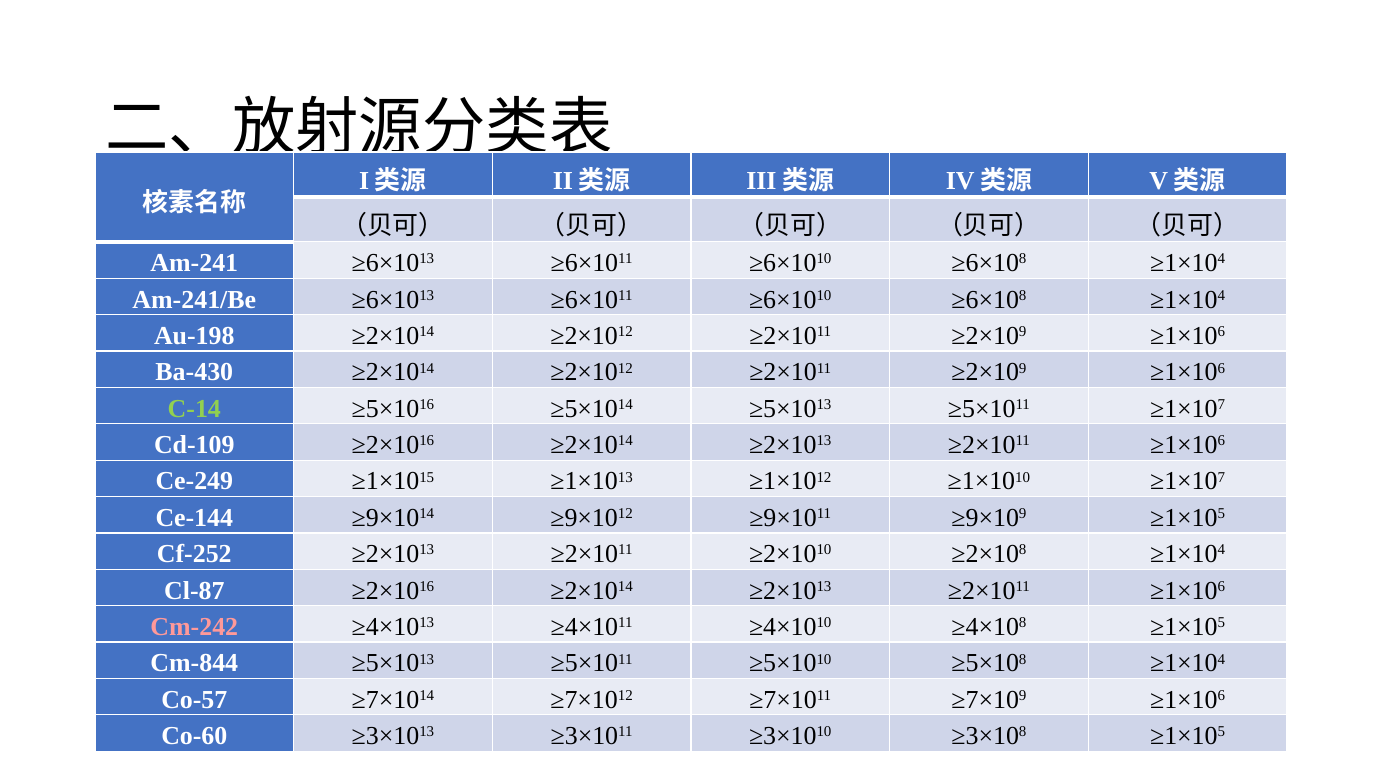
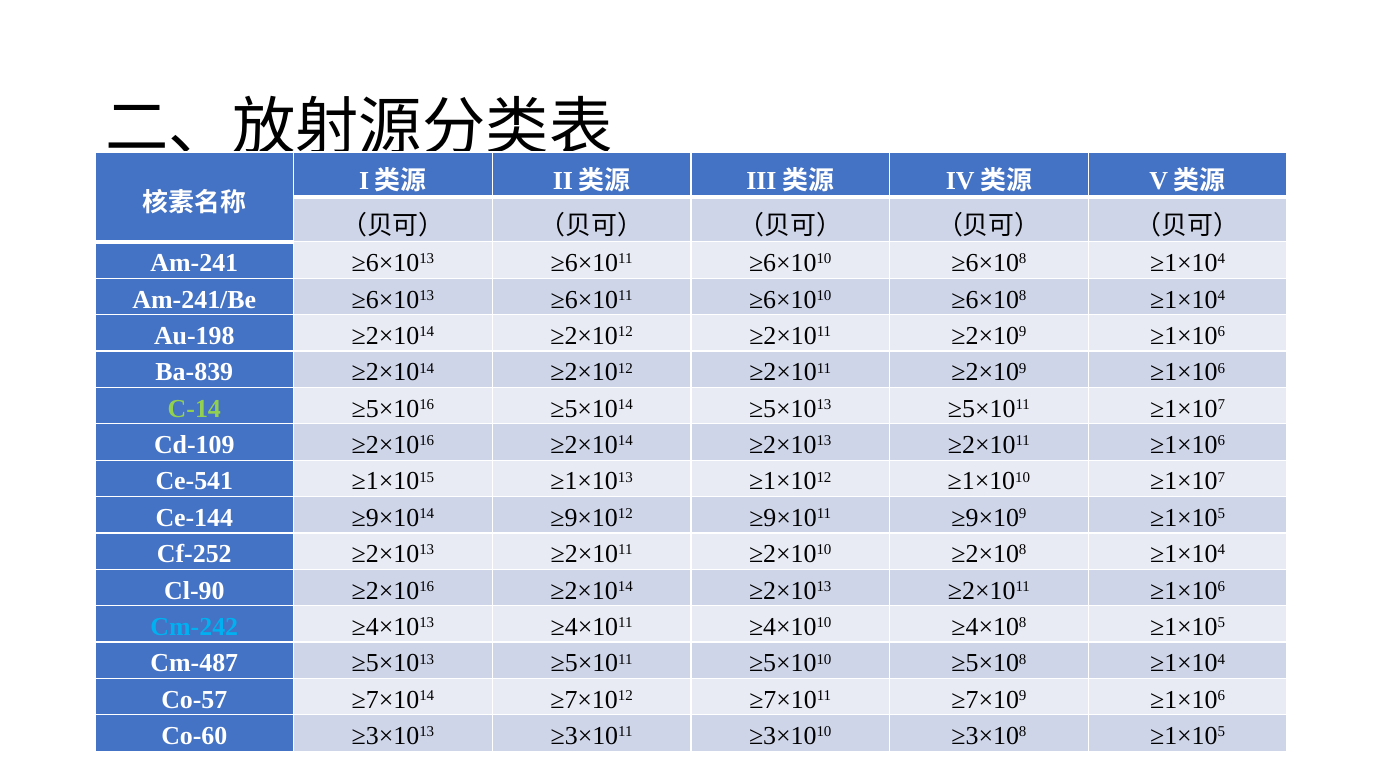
Ba-430: Ba-430 -> Ba-839 (194, 372)
Ce-249: Ce-249 -> Ce-541 (194, 482)
Cl-87: Cl-87 -> Cl-90 (194, 591)
Cm-242 colour: pink -> light blue (194, 627)
Cm-844: Cm-844 -> Cm-487 (194, 664)
